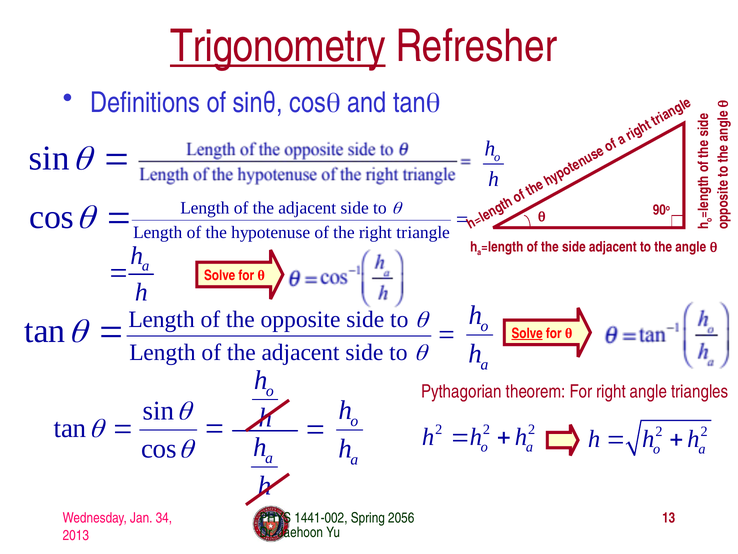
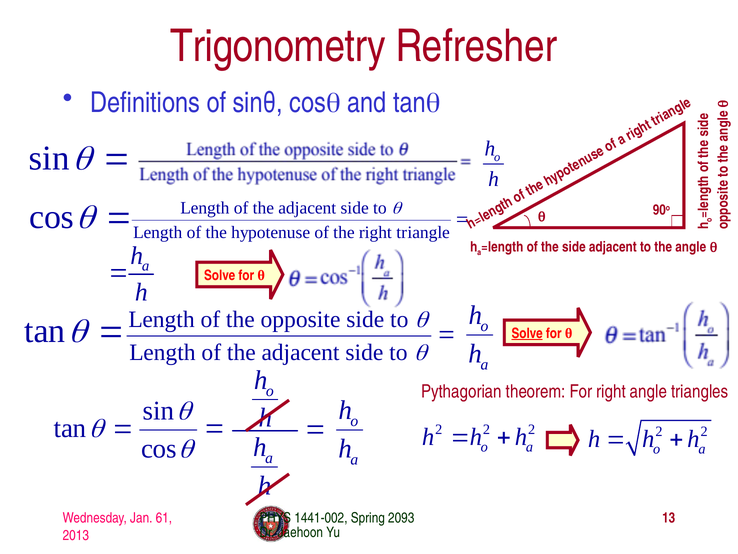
Trigonometry underline: present -> none (278, 46)
34: 34 -> 61 (164, 518)
2056: 2056 -> 2093 (401, 518)
